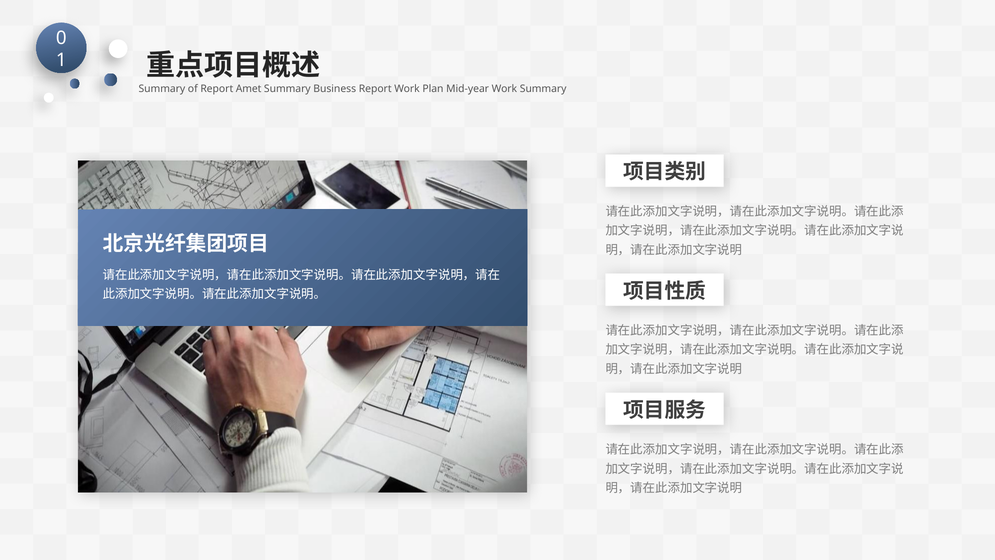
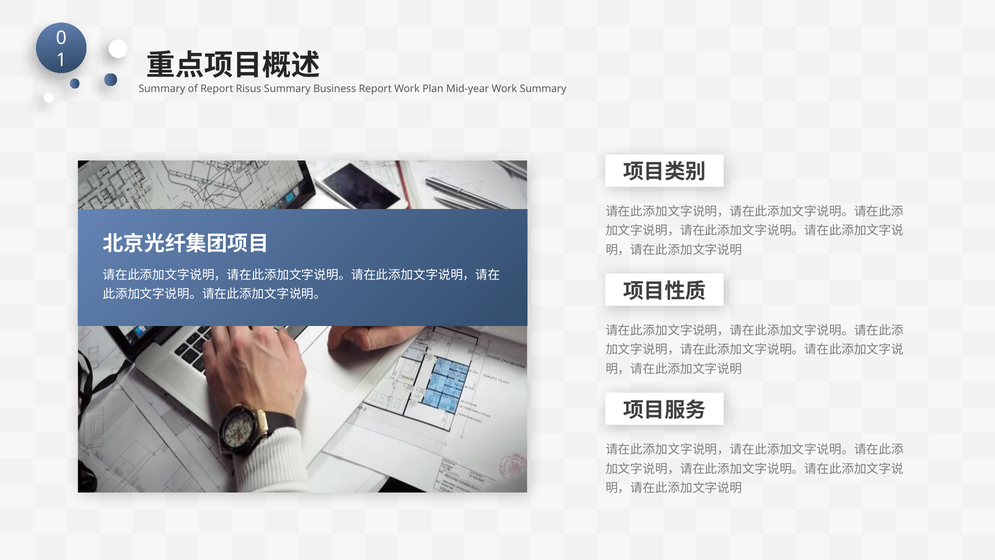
Amet: Amet -> Risus (249, 89)
